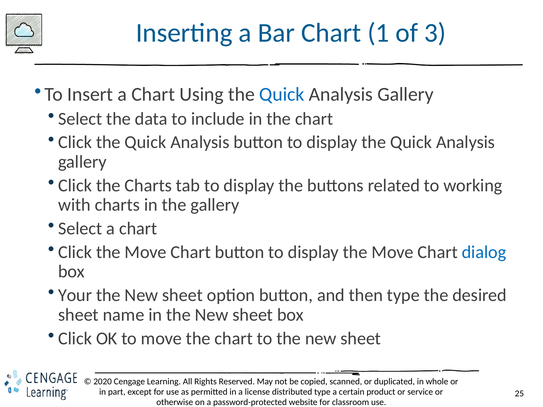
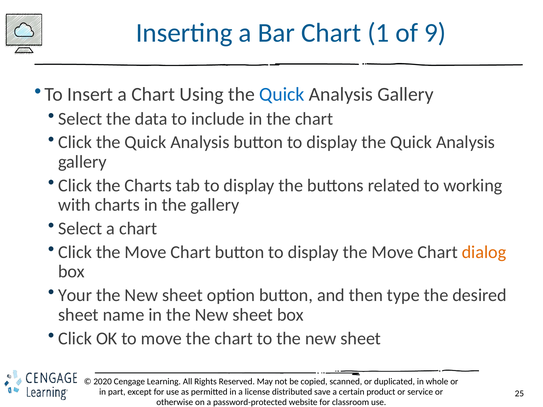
3: 3 -> 9 (435, 33)
dialog colour: blue -> orange (484, 252)
type: type -> save (322, 392)
